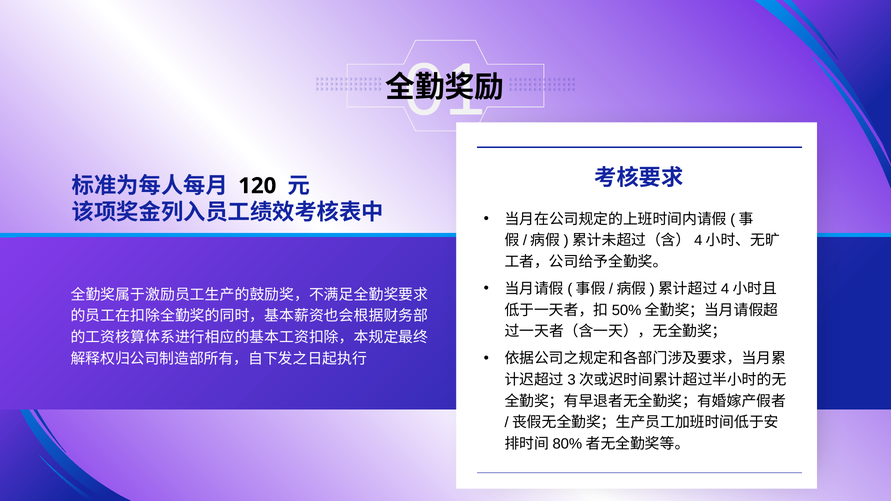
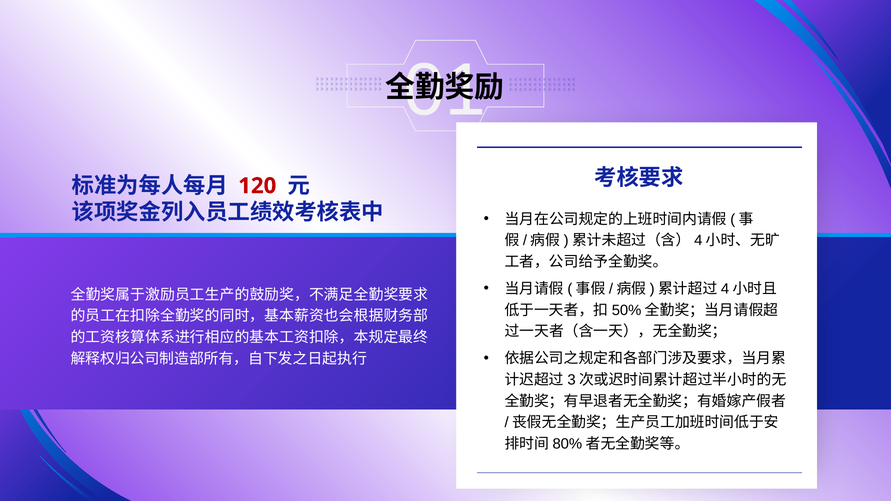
120 colour: black -> red (257, 186)
